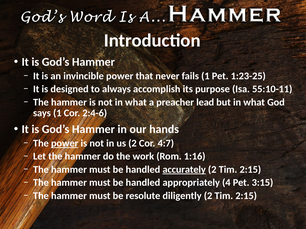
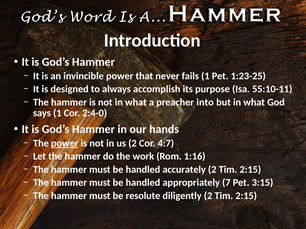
lead: lead -> into (205, 102)
2:4-6: 2:4-6 -> 2:4-0 (95, 113)
accurately underline: present -> none (184, 170)
4: 4 -> 7 (226, 183)
